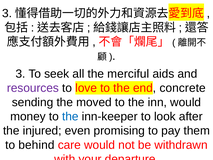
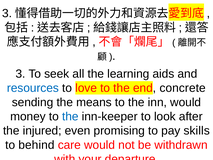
merciful: merciful -> learning (128, 74)
resources colour: purple -> blue (33, 88)
moved: moved -> means (94, 102)
them: them -> skills (197, 131)
